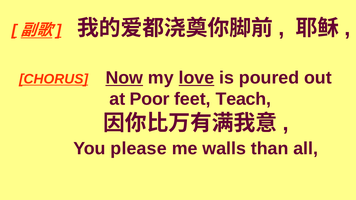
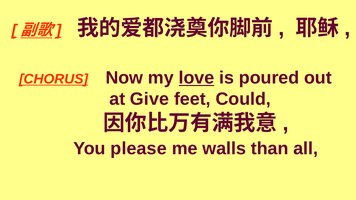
Now underline: present -> none (124, 78)
Poor: Poor -> Give (149, 99)
Teach: Teach -> Could (243, 99)
